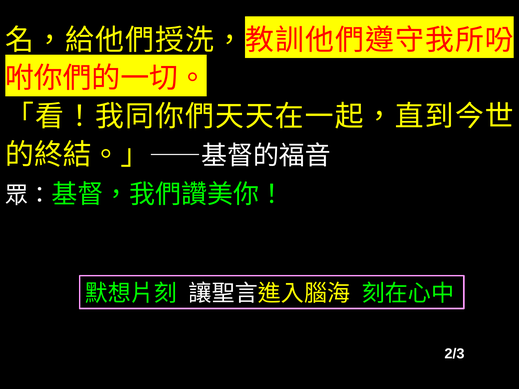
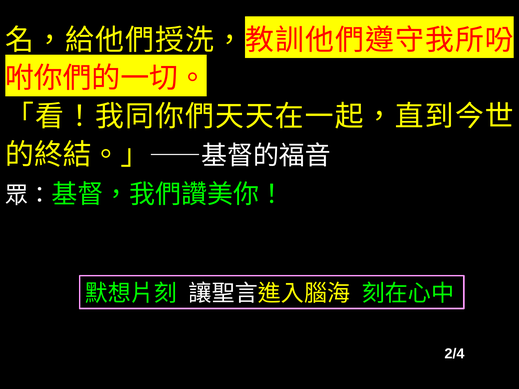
2/3: 2/3 -> 2/4 (454, 354)
